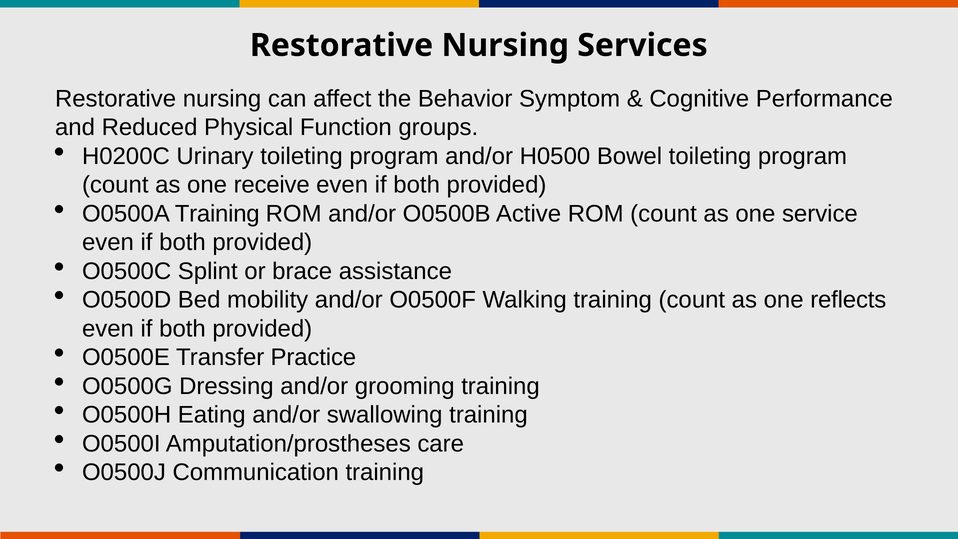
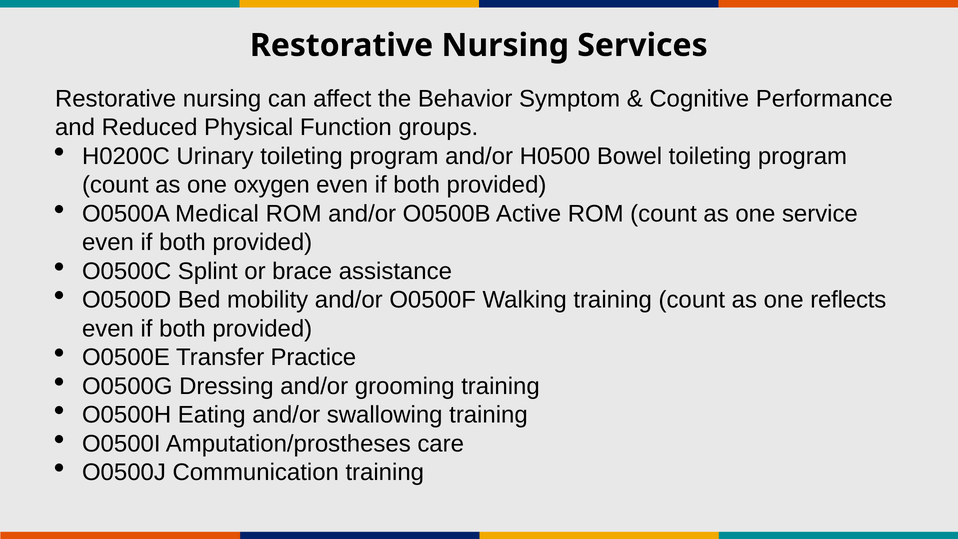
receive: receive -> oxygen (272, 185)
O0500A Training: Training -> Medical (217, 214)
